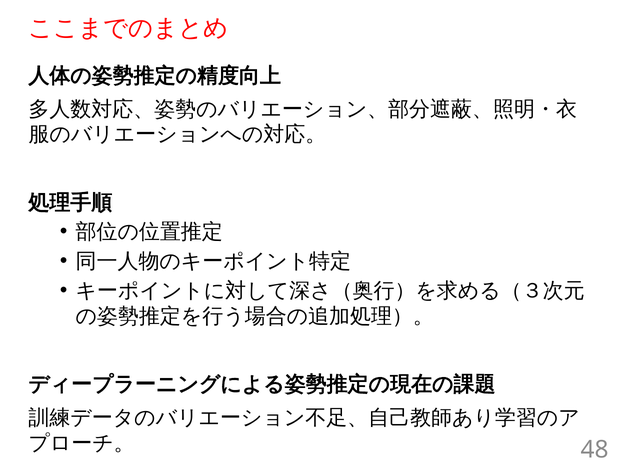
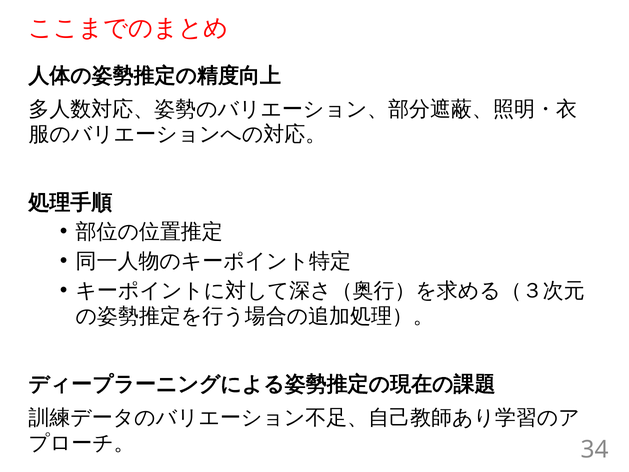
48: 48 -> 34 (595, 450)
